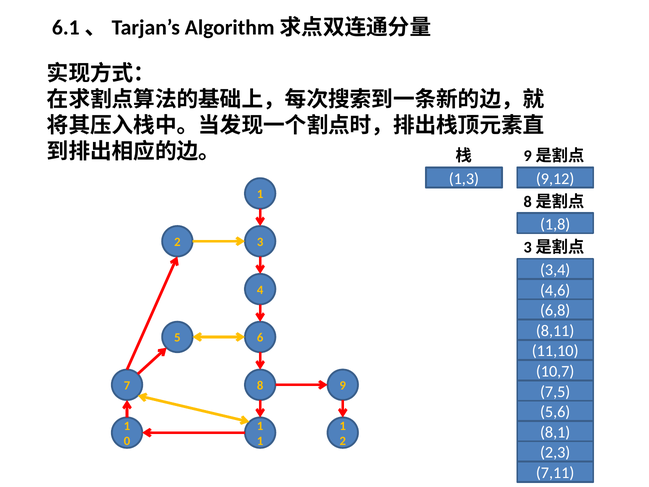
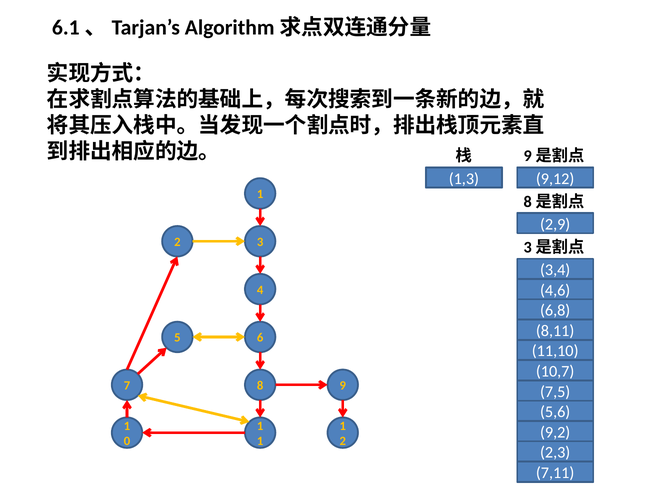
1,8: 1,8 -> 2,9 (555, 224)
8,1: 8,1 -> 9,2 (555, 432)
